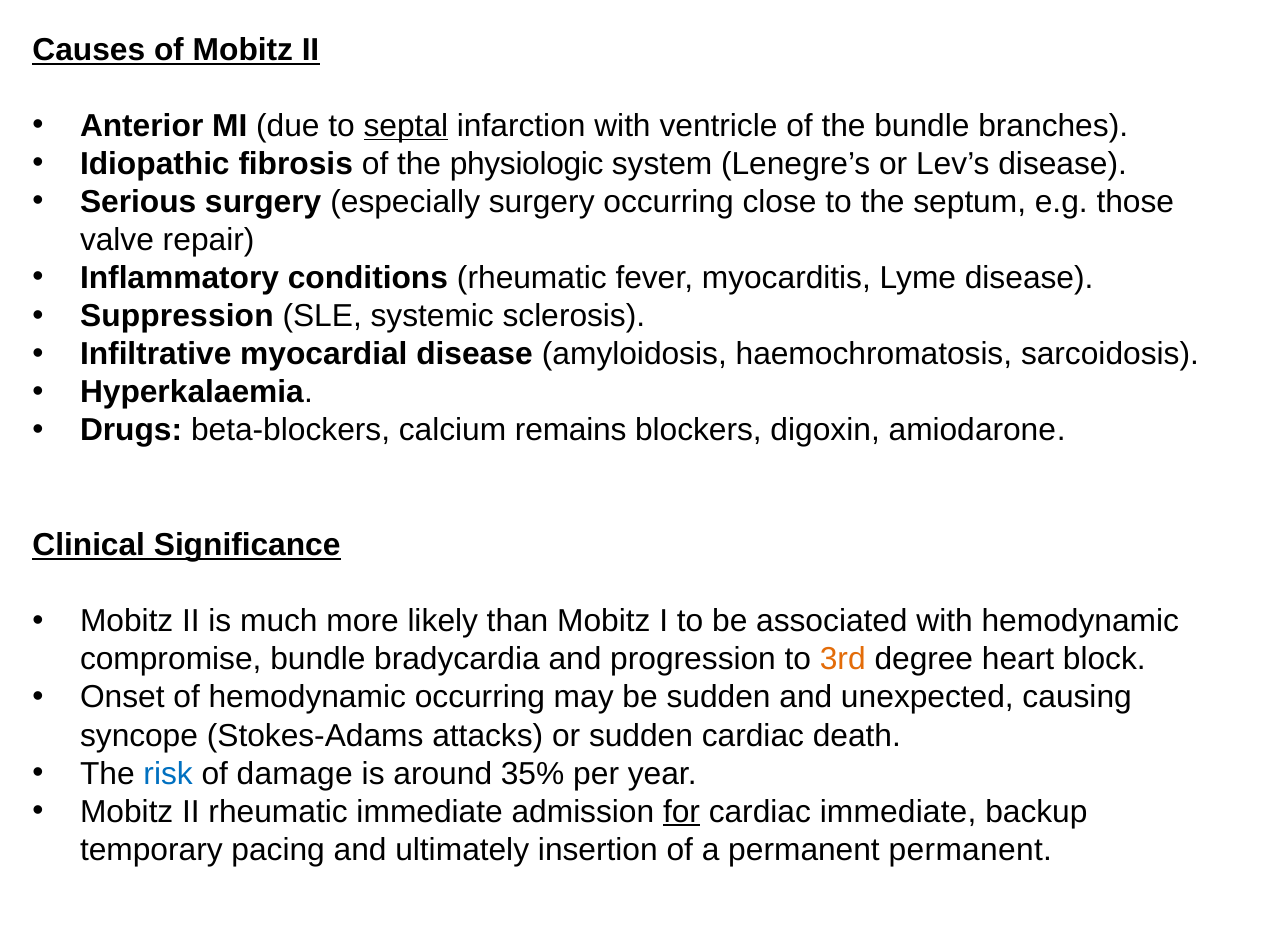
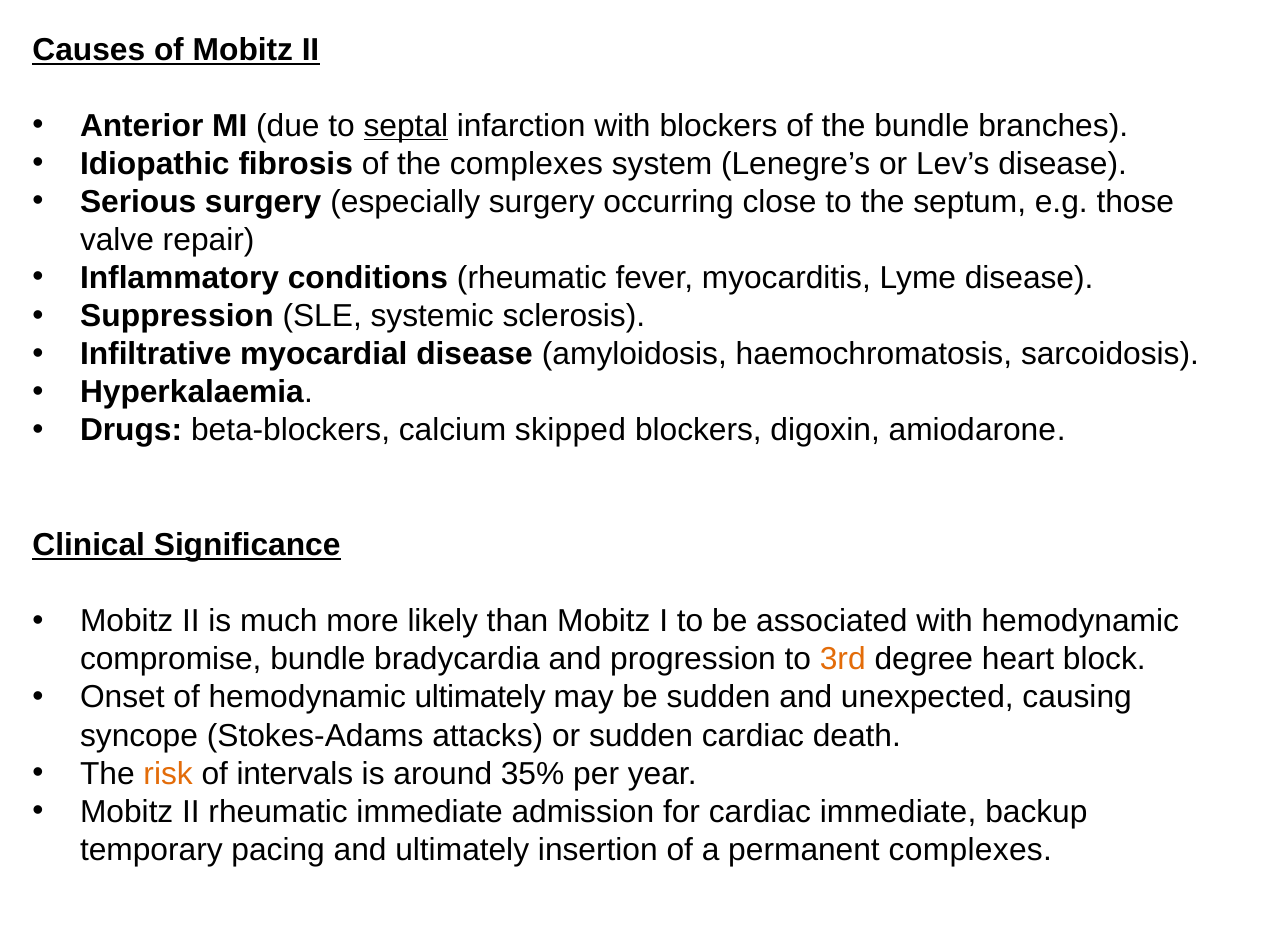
with ventricle: ventricle -> blockers (719, 126)
the physiologic: physiologic -> complexes (526, 164)
remains: remains -> skipped (570, 430)
hemodynamic occurring: occurring -> ultimately (480, 697)
risk colour: blue -> orange (168, 773)
damage: damage -> intervals (295, 773)
for underline: present -> none (682, 812)
permanent permanent: permanent -> complexes (970, 850)
